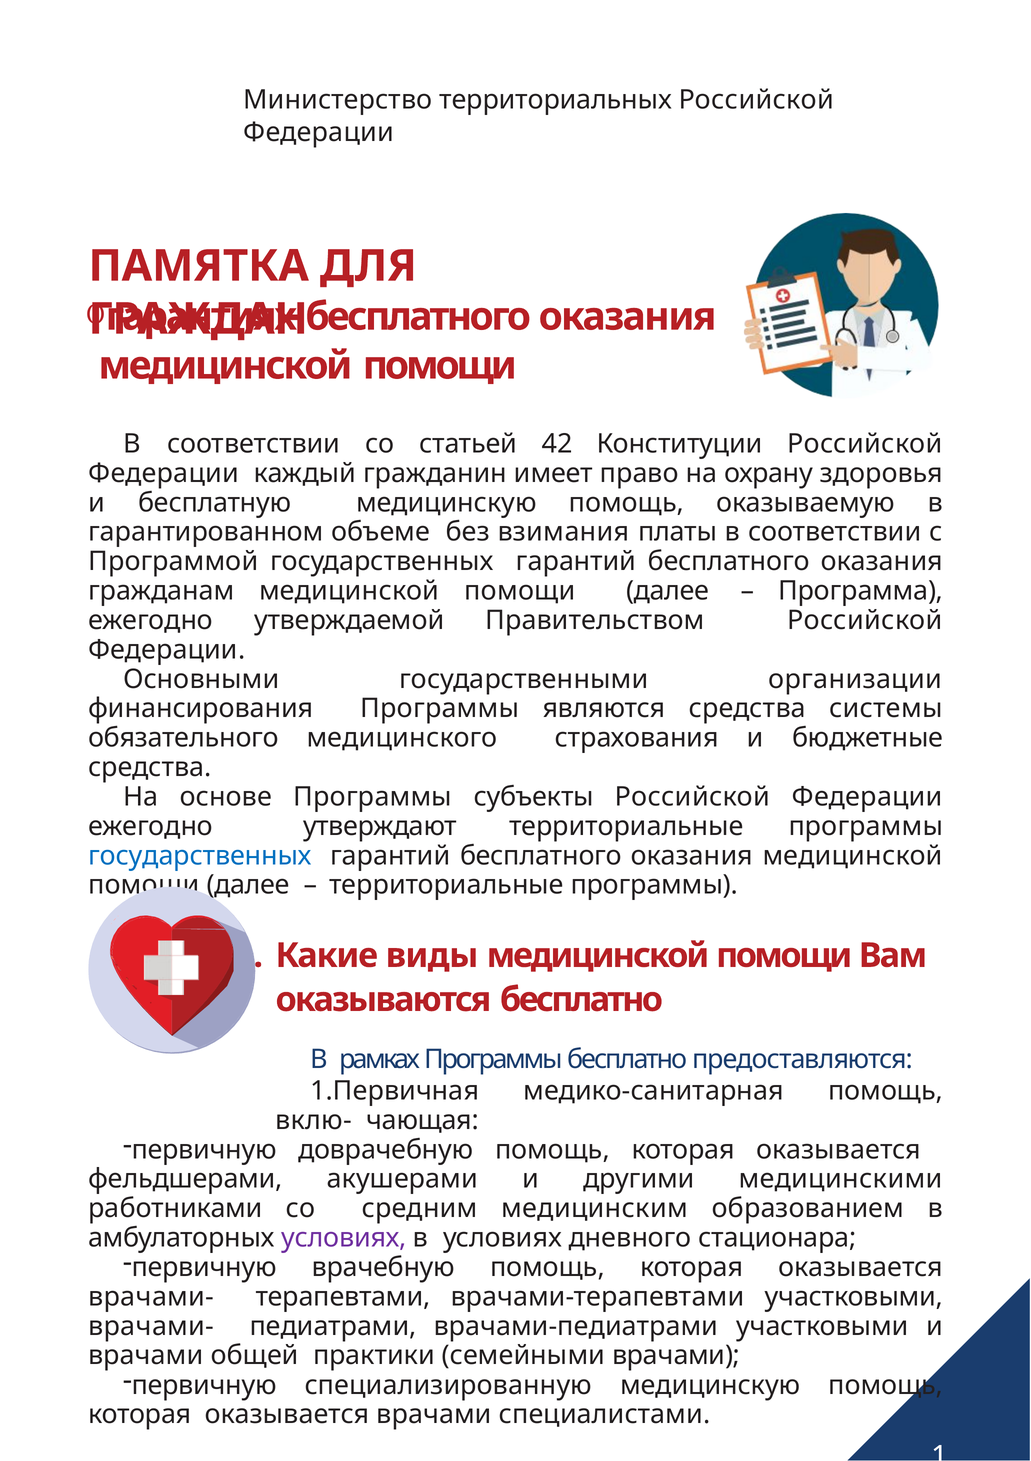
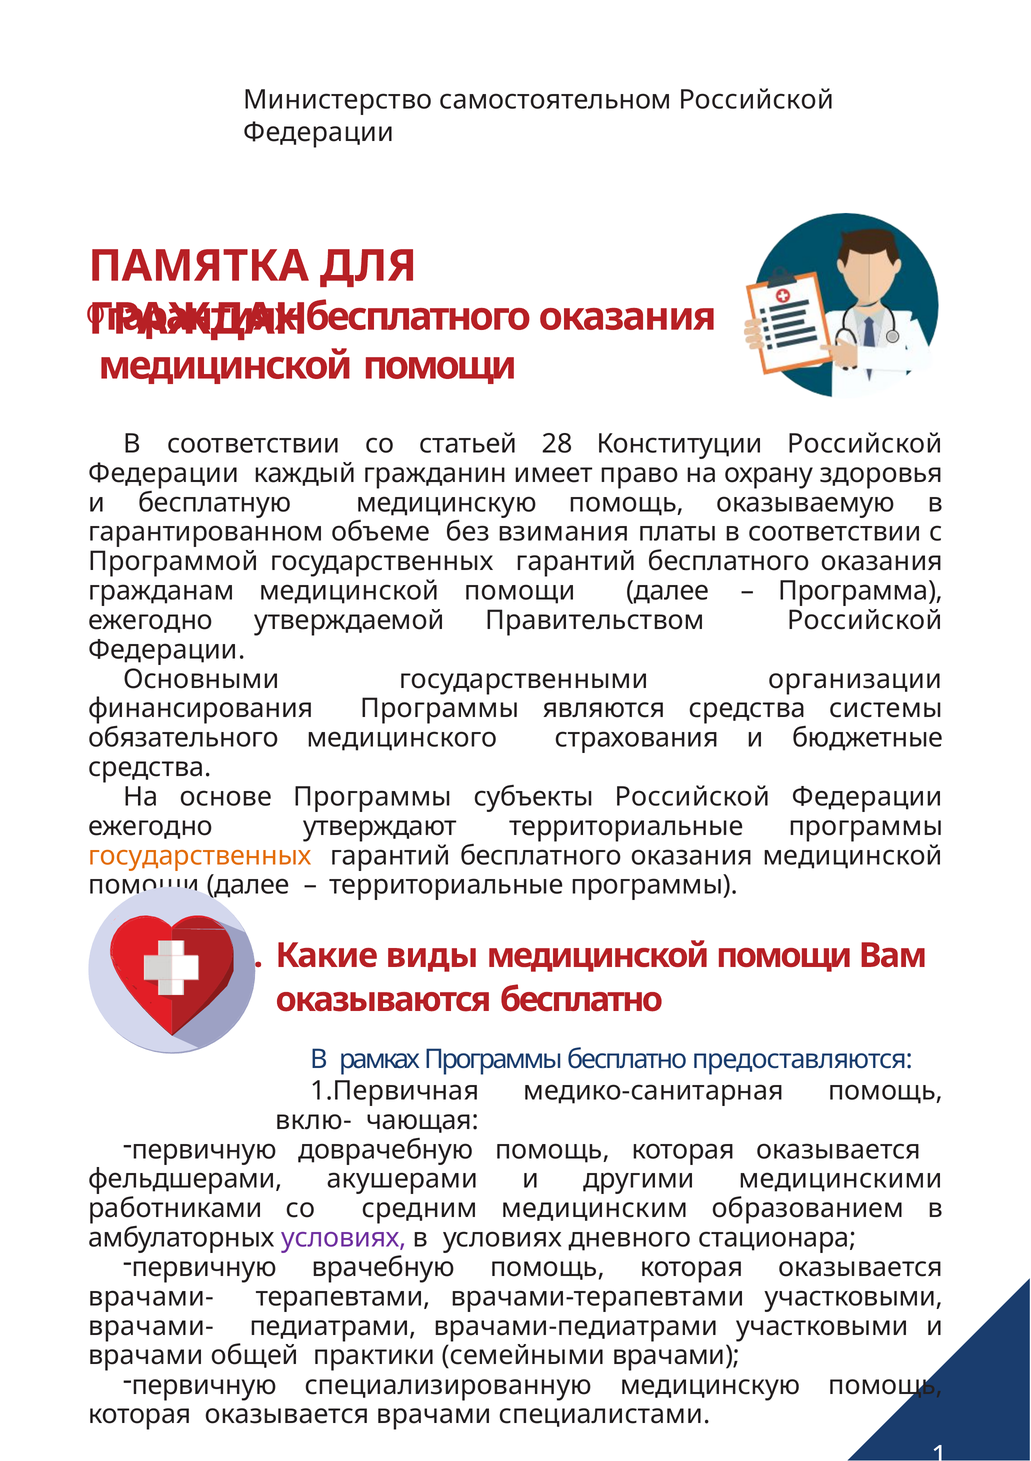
территориальных: территориальных -> самостоятельном (556, 100)
42: 42 -> 28 (557, 444)
государственных colour: blue -> orange (200, 856)
